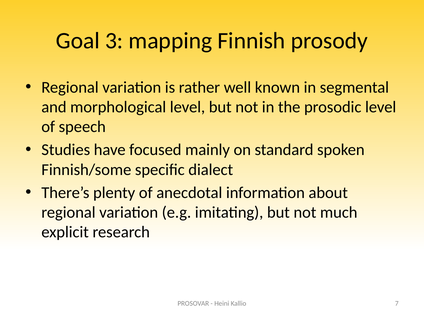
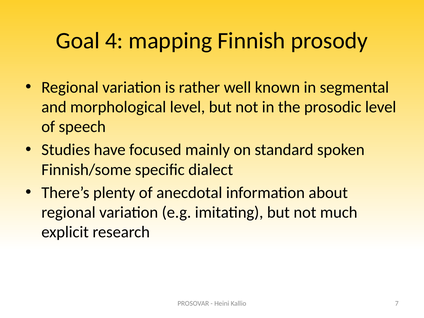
3: 3 -> 4 (114, 41)
